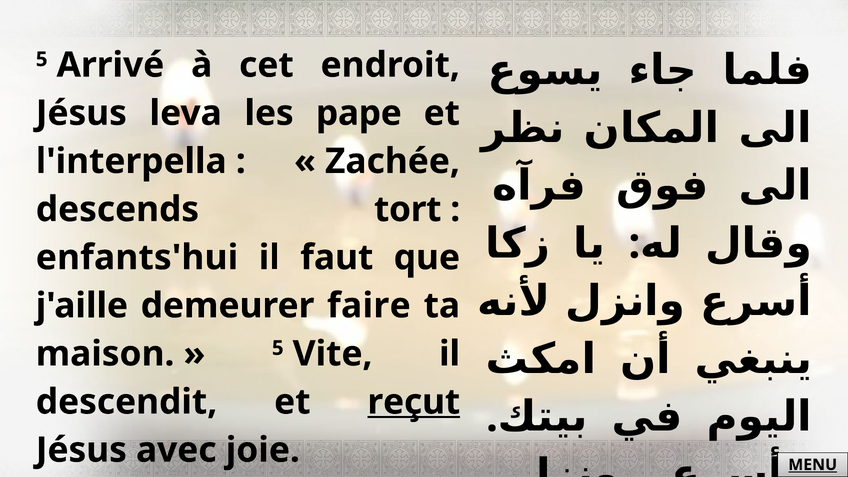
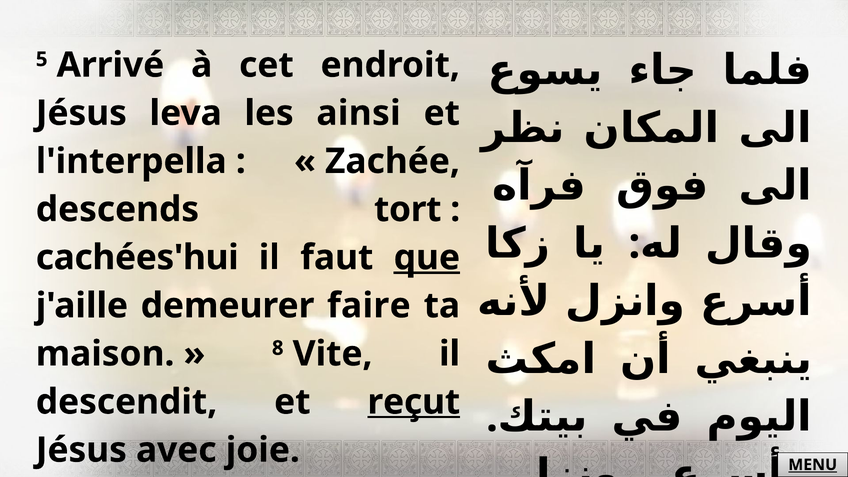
pape: pape -> ainsi (359, 113)
enfants'hui: enfants'hui -> cachées'hui (137, 258)
que underline: none -> present (427, 258)
5: 5 -> 8 (278, 348)
